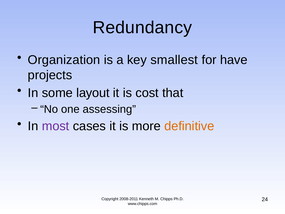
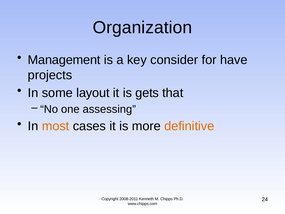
Redundancy: Redundancy -> Organization (142, 28)
Organization: Organization -> Management (64, 60)
smallest: smallest -> consider (174, 60)
cost: cost -> gets (147, 93)
most colour: purple -> orange (56, 126)
